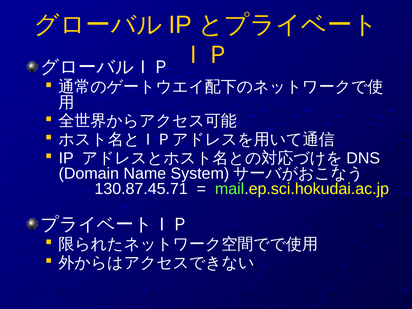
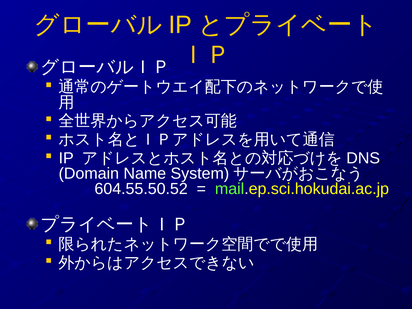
130.87.45.71: 130.87.45.71 -> 604.55.50.52 (141, 189)
